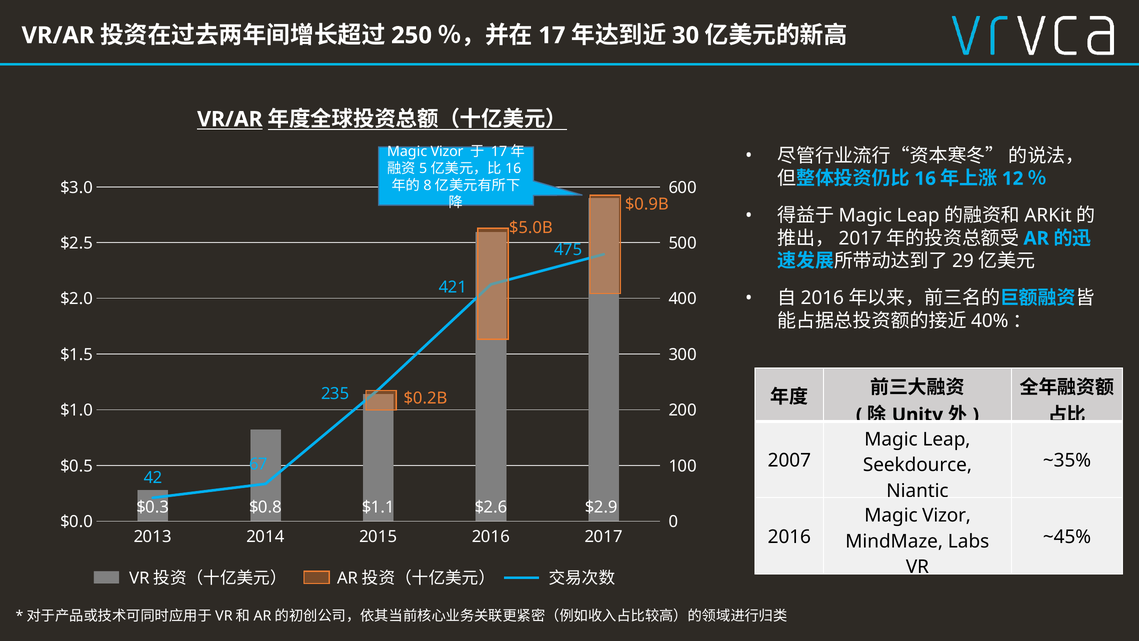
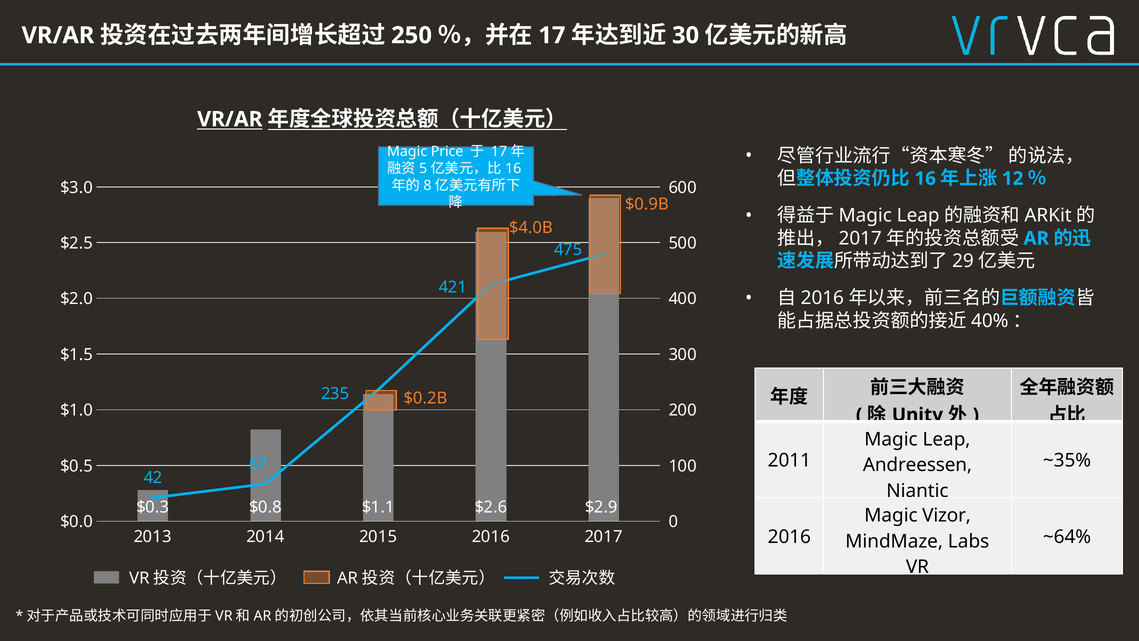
Vizor: Vizor -> Price (447, 151)
$5.0B: $5.0B -> $4.0B (531, 228)
2007: 2007 -> 2011 (789, 460)
Seekdource: Seekdource -> Andreessen (917, 465)
~45%: ~45% -> ~64% (1067, 537)
